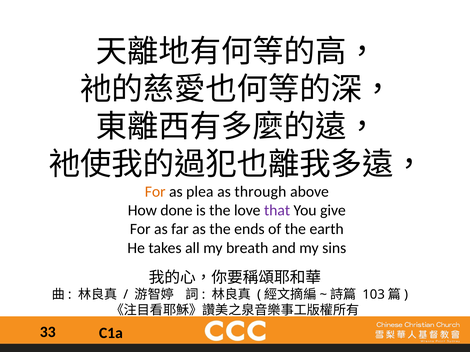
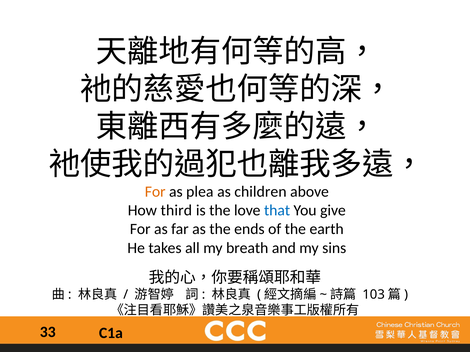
through: through -> children (260, 192)
done: done -> third (176, 211)
that colour: purple -> blue (277, 211)
